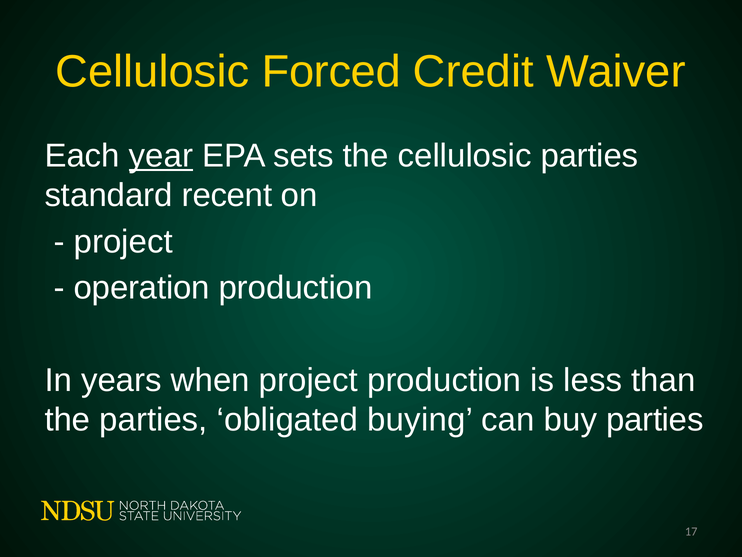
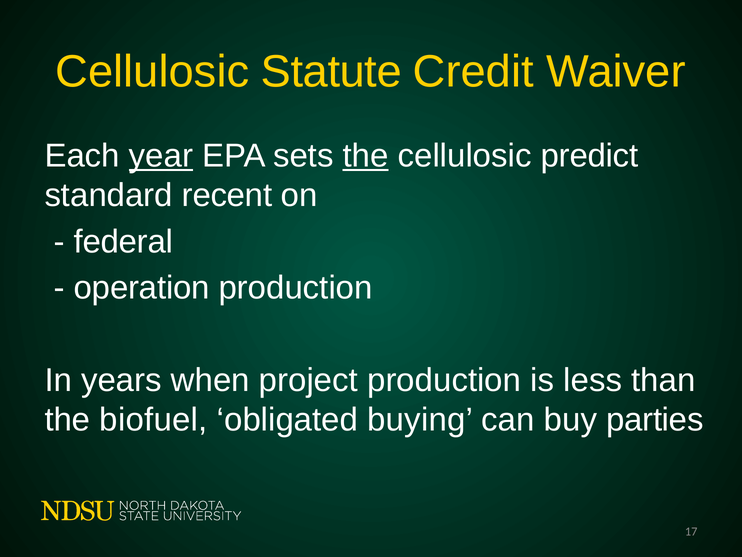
Forced: Forced -> Statute (331, 72)
the underline: none -> present (366, 156)
cellulosic parties: parties -> predict (589, 156)
project: project -> federal (123, 241)
the parties: parties -> biofuel (153, 420)
